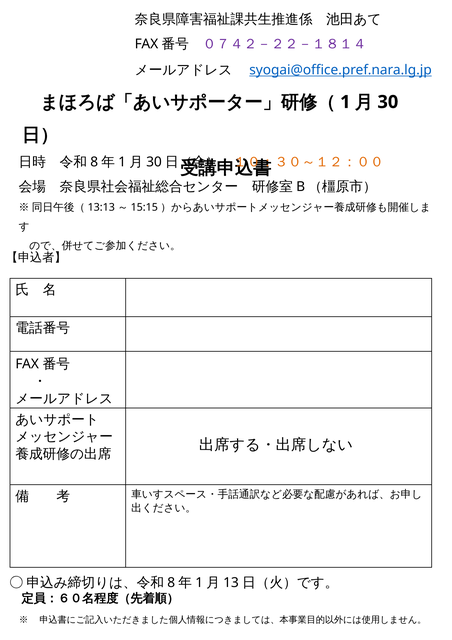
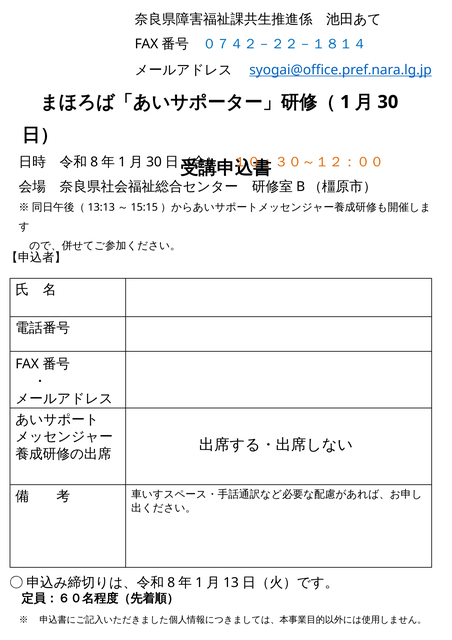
０７４２－２２－１８１４ colour: purple -> blue (285, 44)
